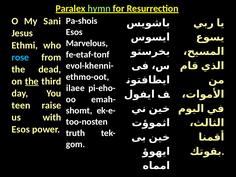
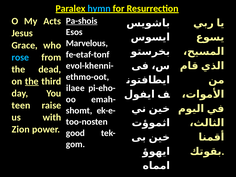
hymn colour: light green -> light blue (99, 8)
Pa-shois underline: none -> present (82, 21)
Sani: Sani -> Acts (52, 21)
Ethmi: Ethmi -> Grace (25, 45)
Esos: Esos -> Zion (21, 129)
truth: truth -> good (75, 133)
